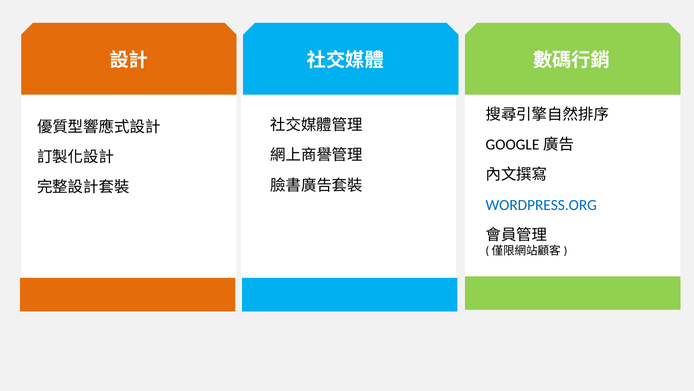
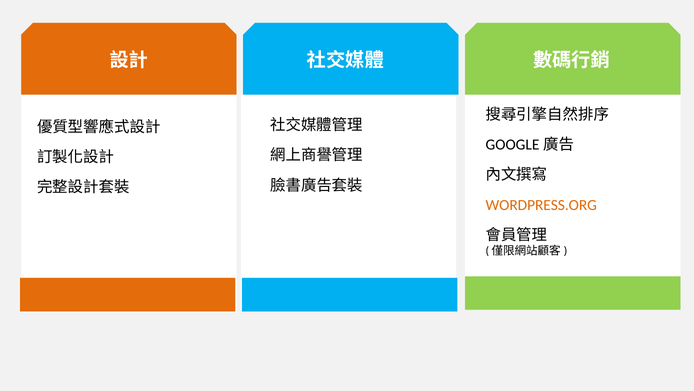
WORDPRESS.ORG colour: blue -> orange (541, 205)
